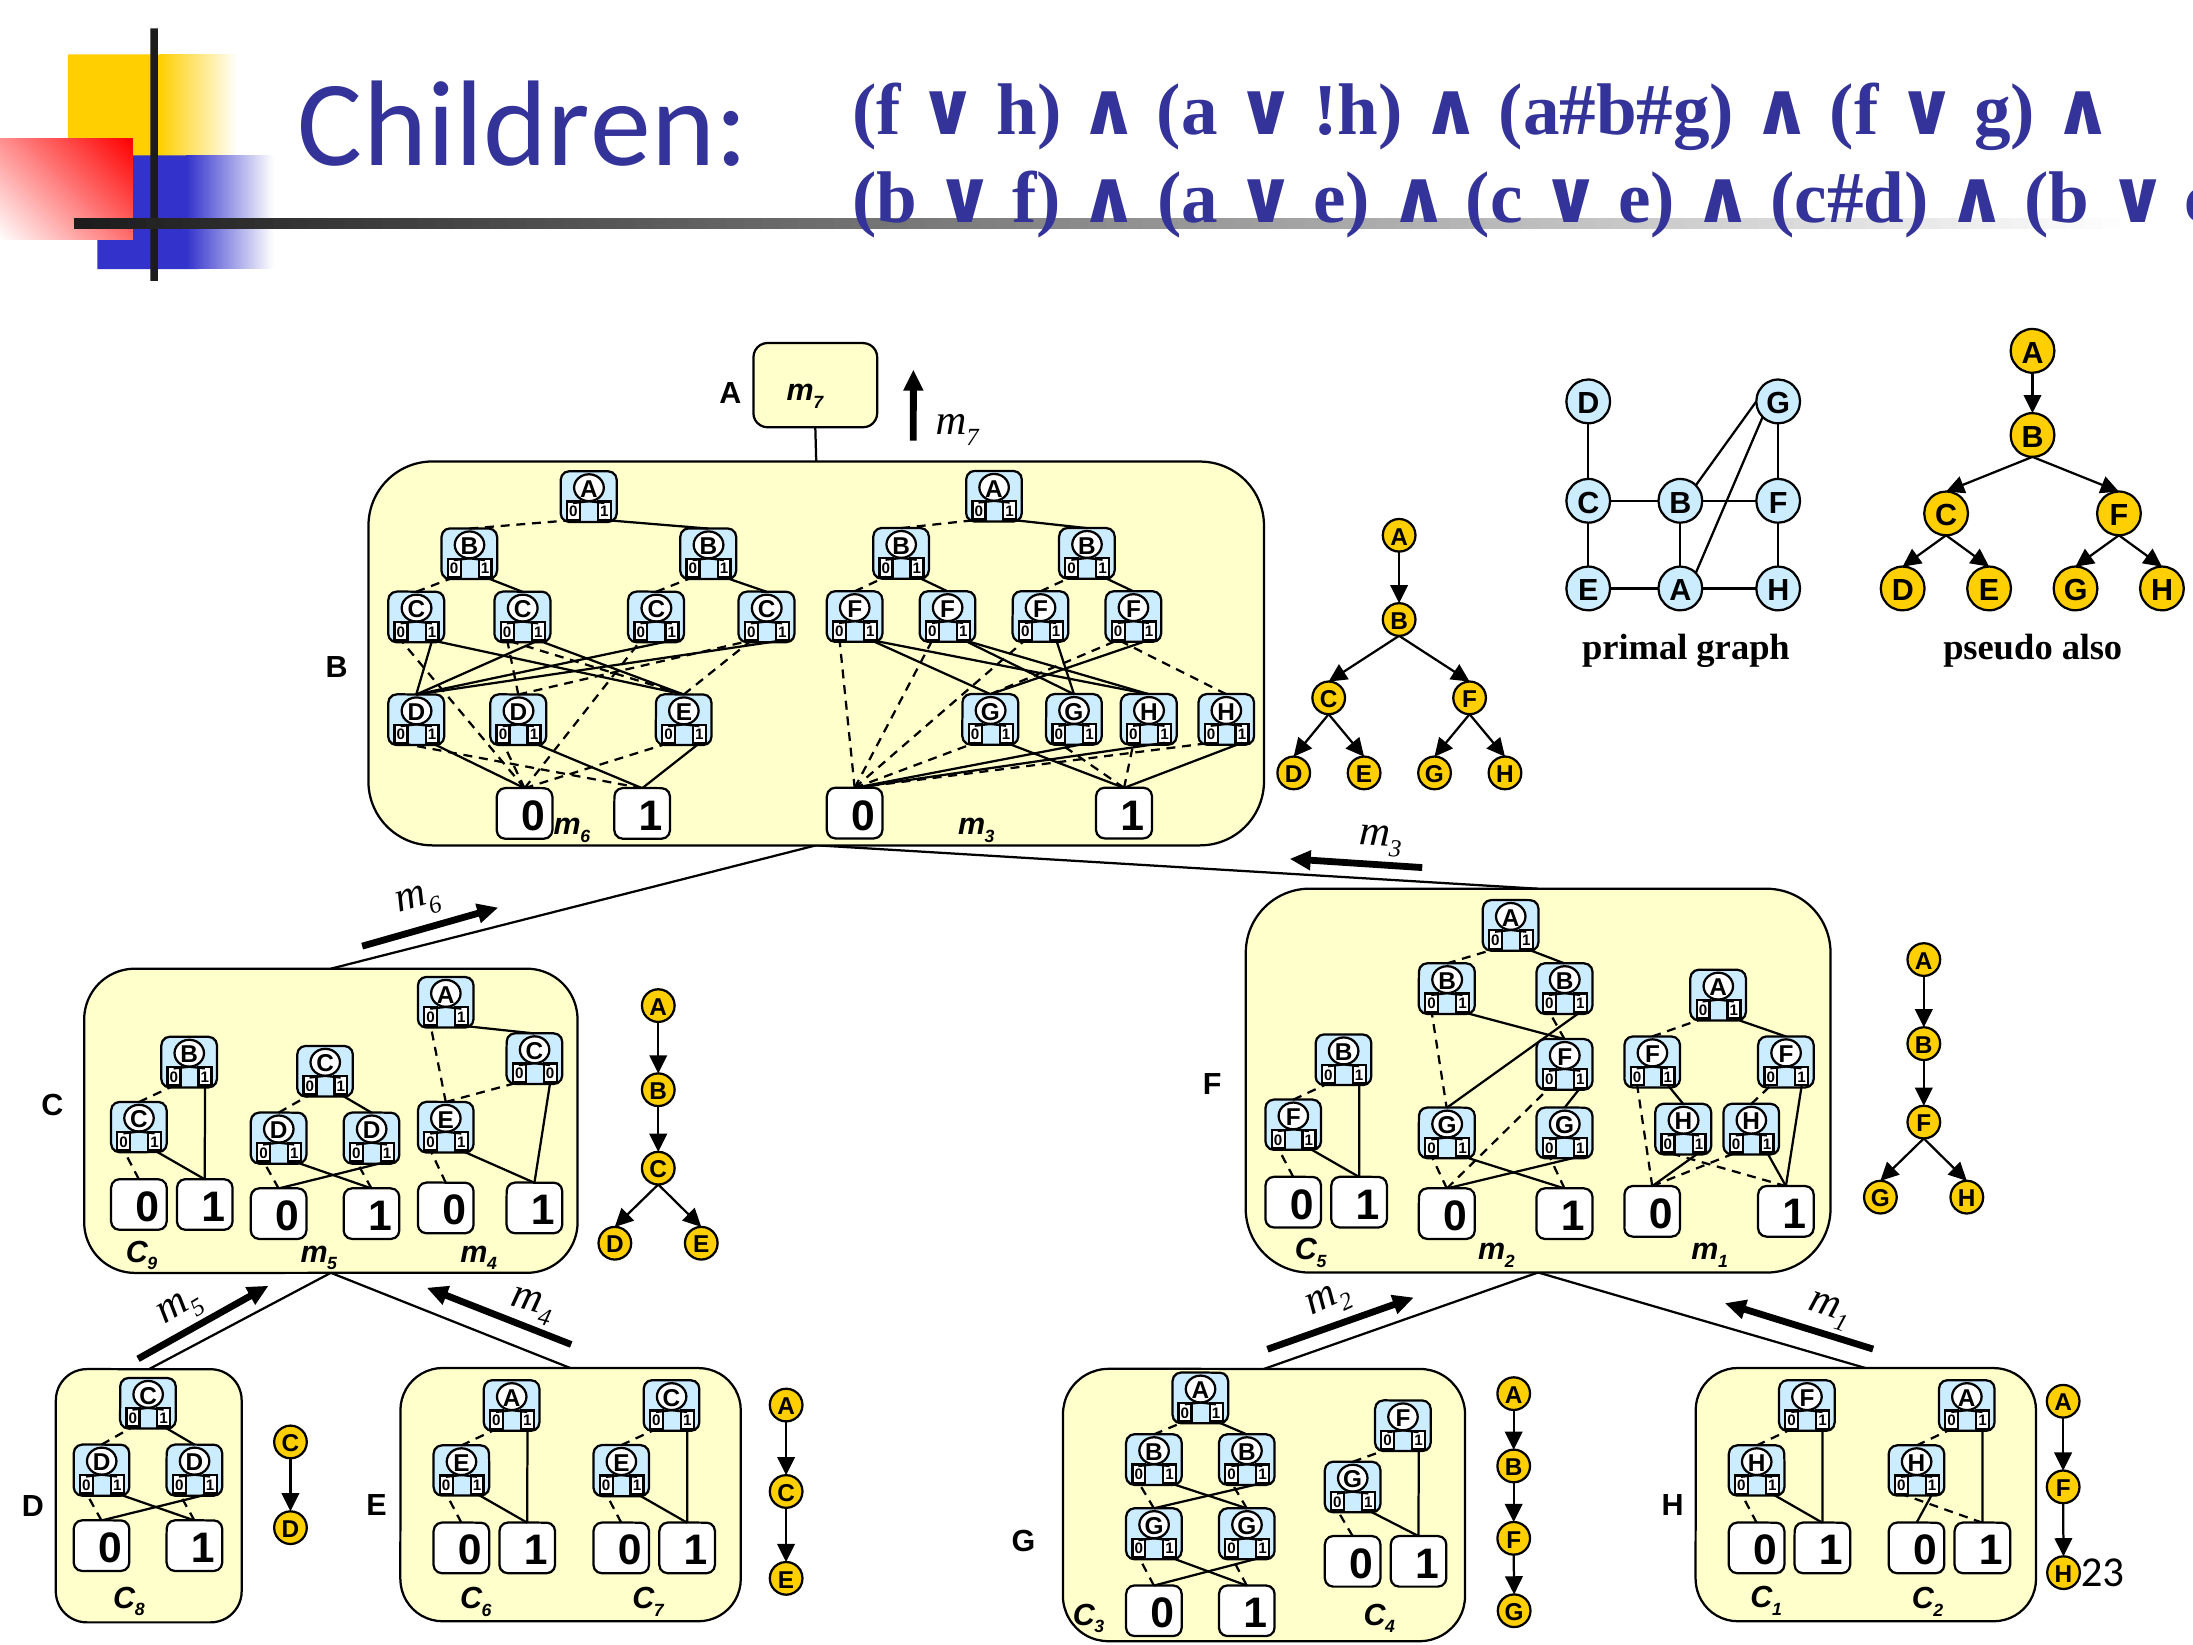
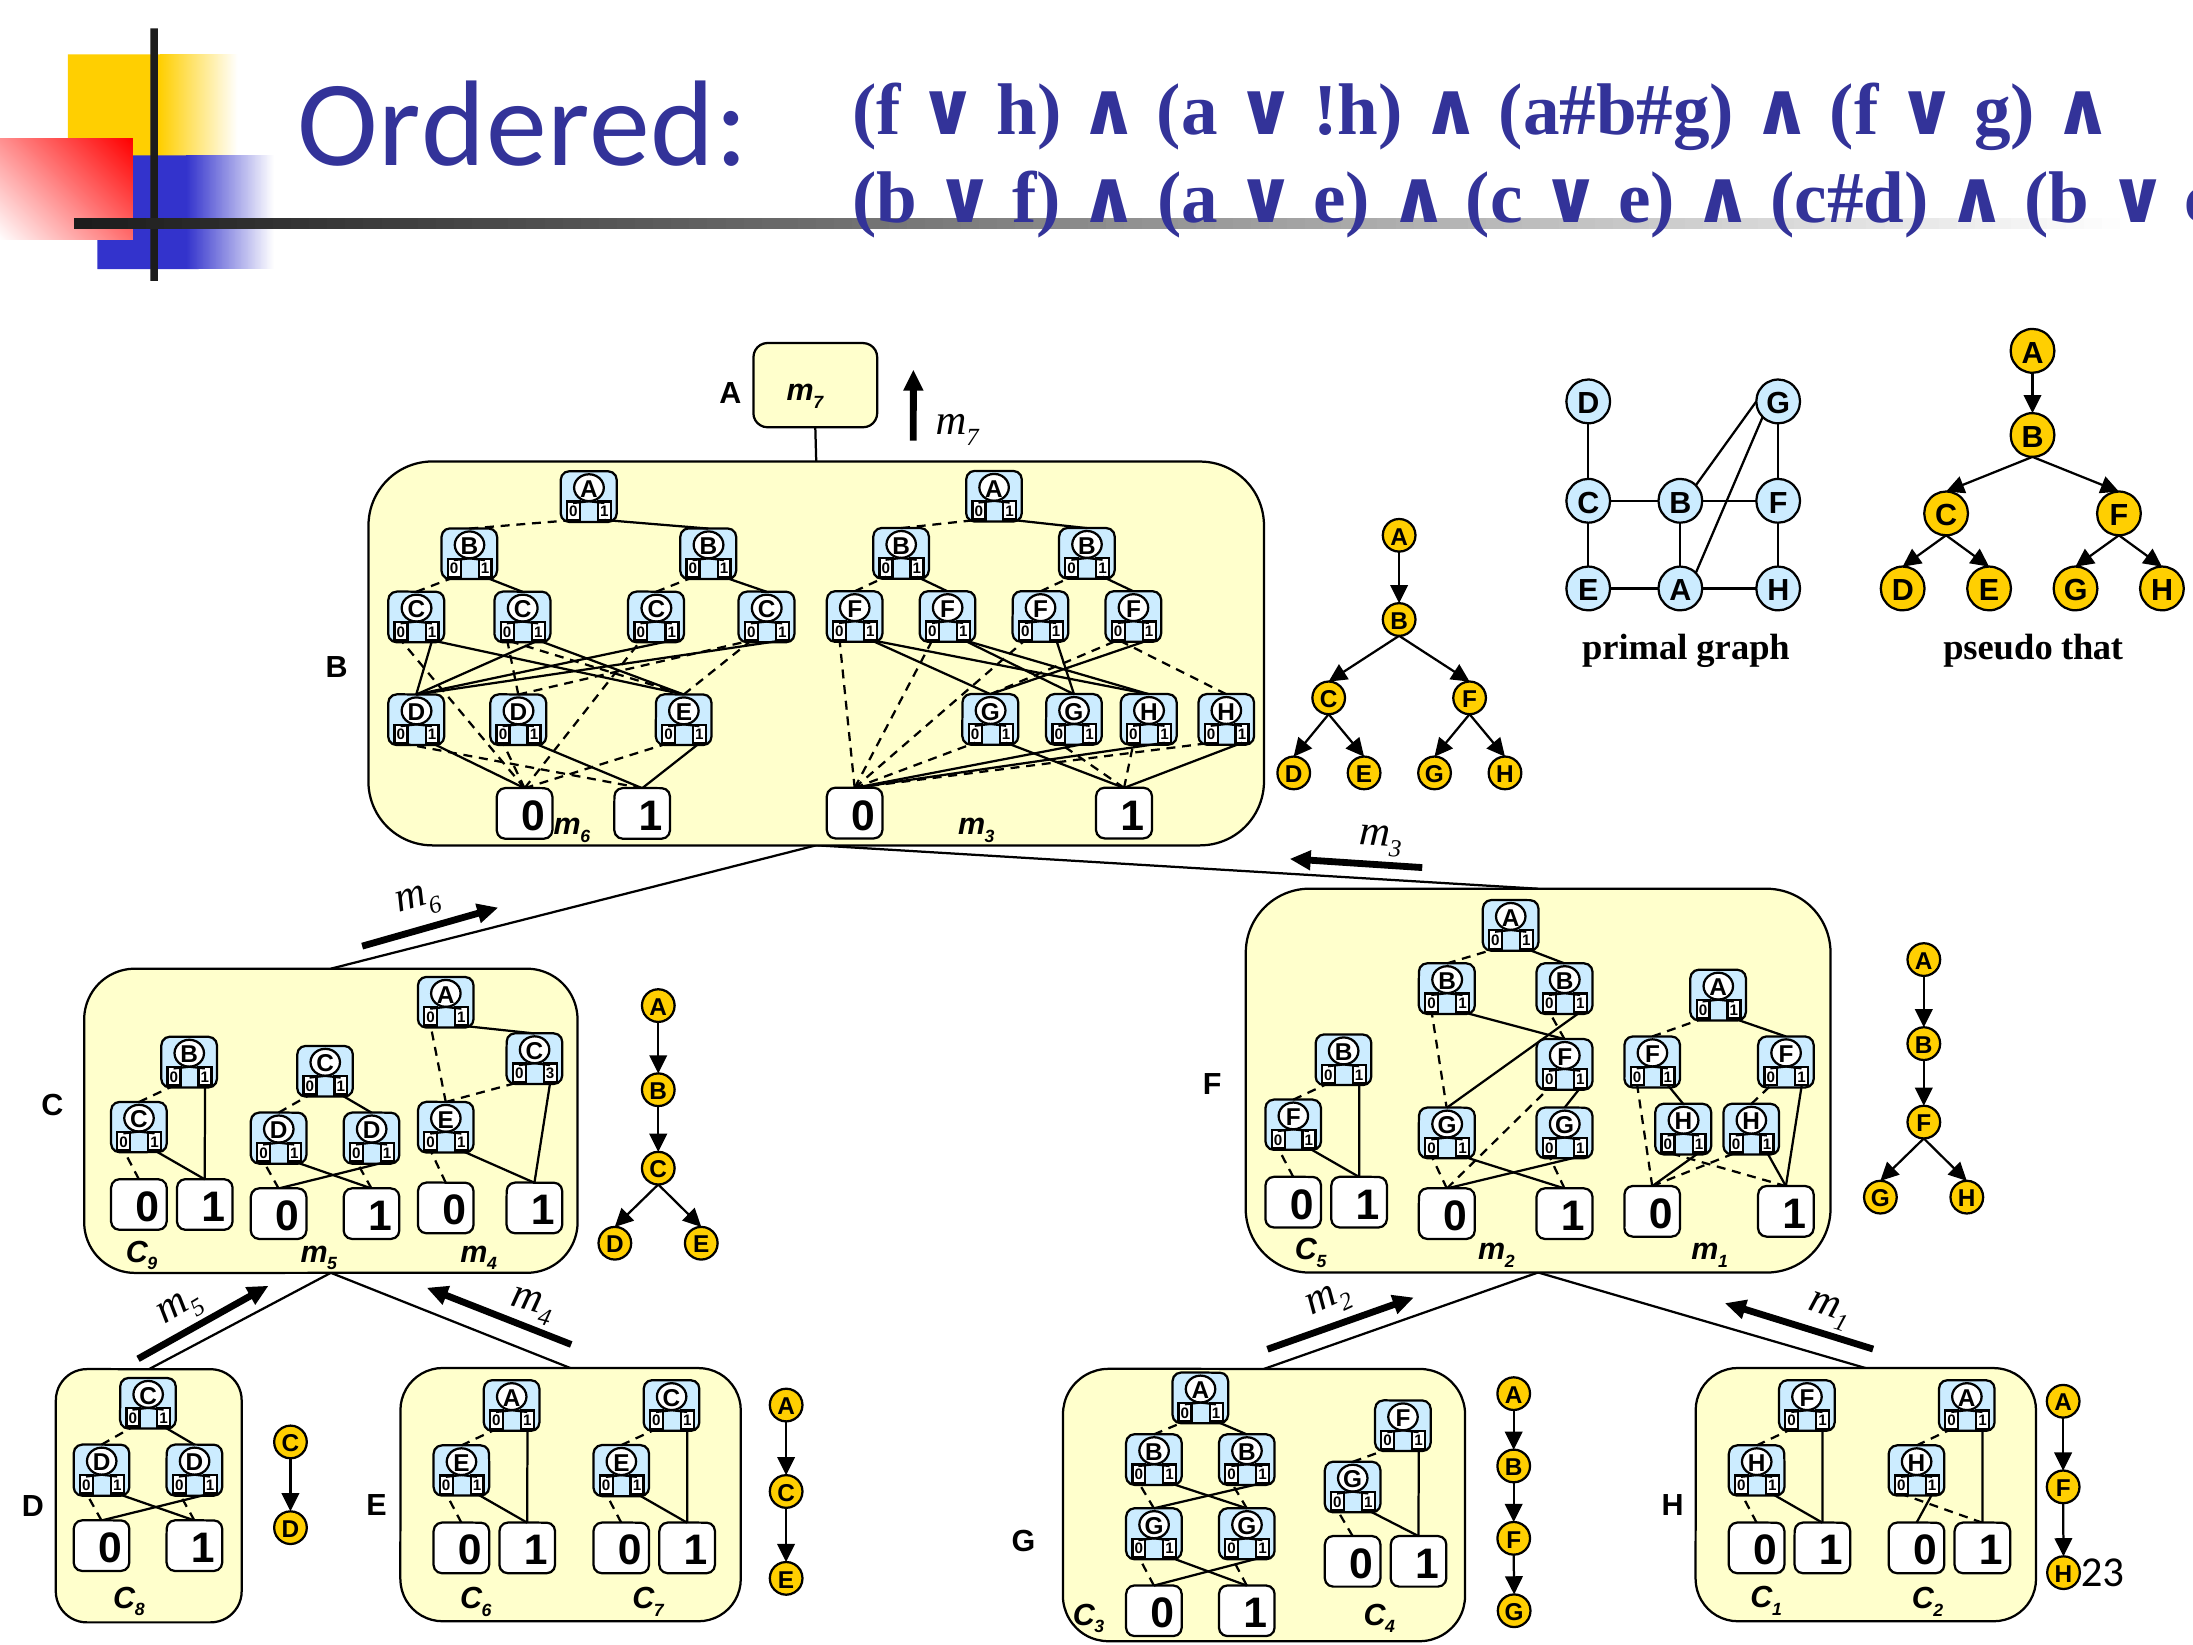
Children: Children -> Ordered (523, 125)
also: also -> that (2092, 647)
0: 0 -> 3 (550, 1074)
